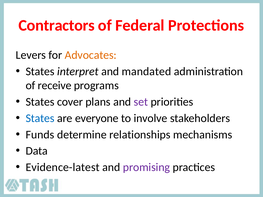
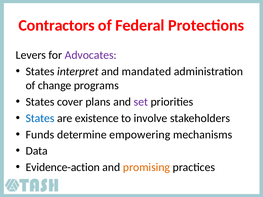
Advocates colour: orange -> purple (91, 55)
receive: receive -> change (55, 86)
everyone: everyone -> existence (97, 118)
relationships: relationships -> empowering (140, 135)
Evidence-latest: Evidence-latest -> Evidence-action (63, 168)
promising colour: purple -> orange (146, 168)
